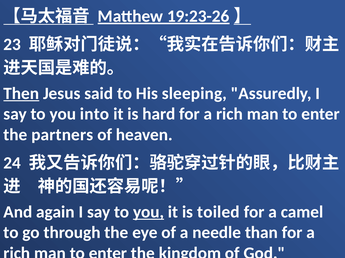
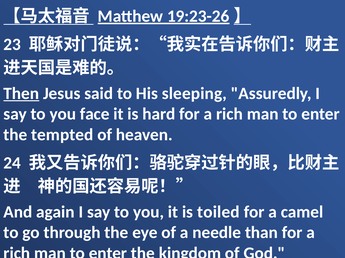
into: into -> face (95, 114)
partners: partners -> tempted (62, 135)
you underline: present -> none (149, 213)
